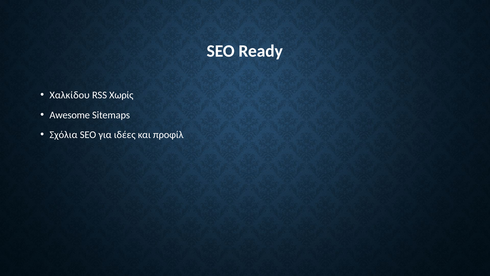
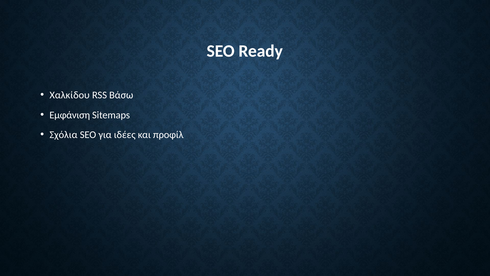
Χωρίς: Χωρίς -> Βάσω (121, 95)
Awesome: Awesome -> Εμφάνιση (70, 115)
